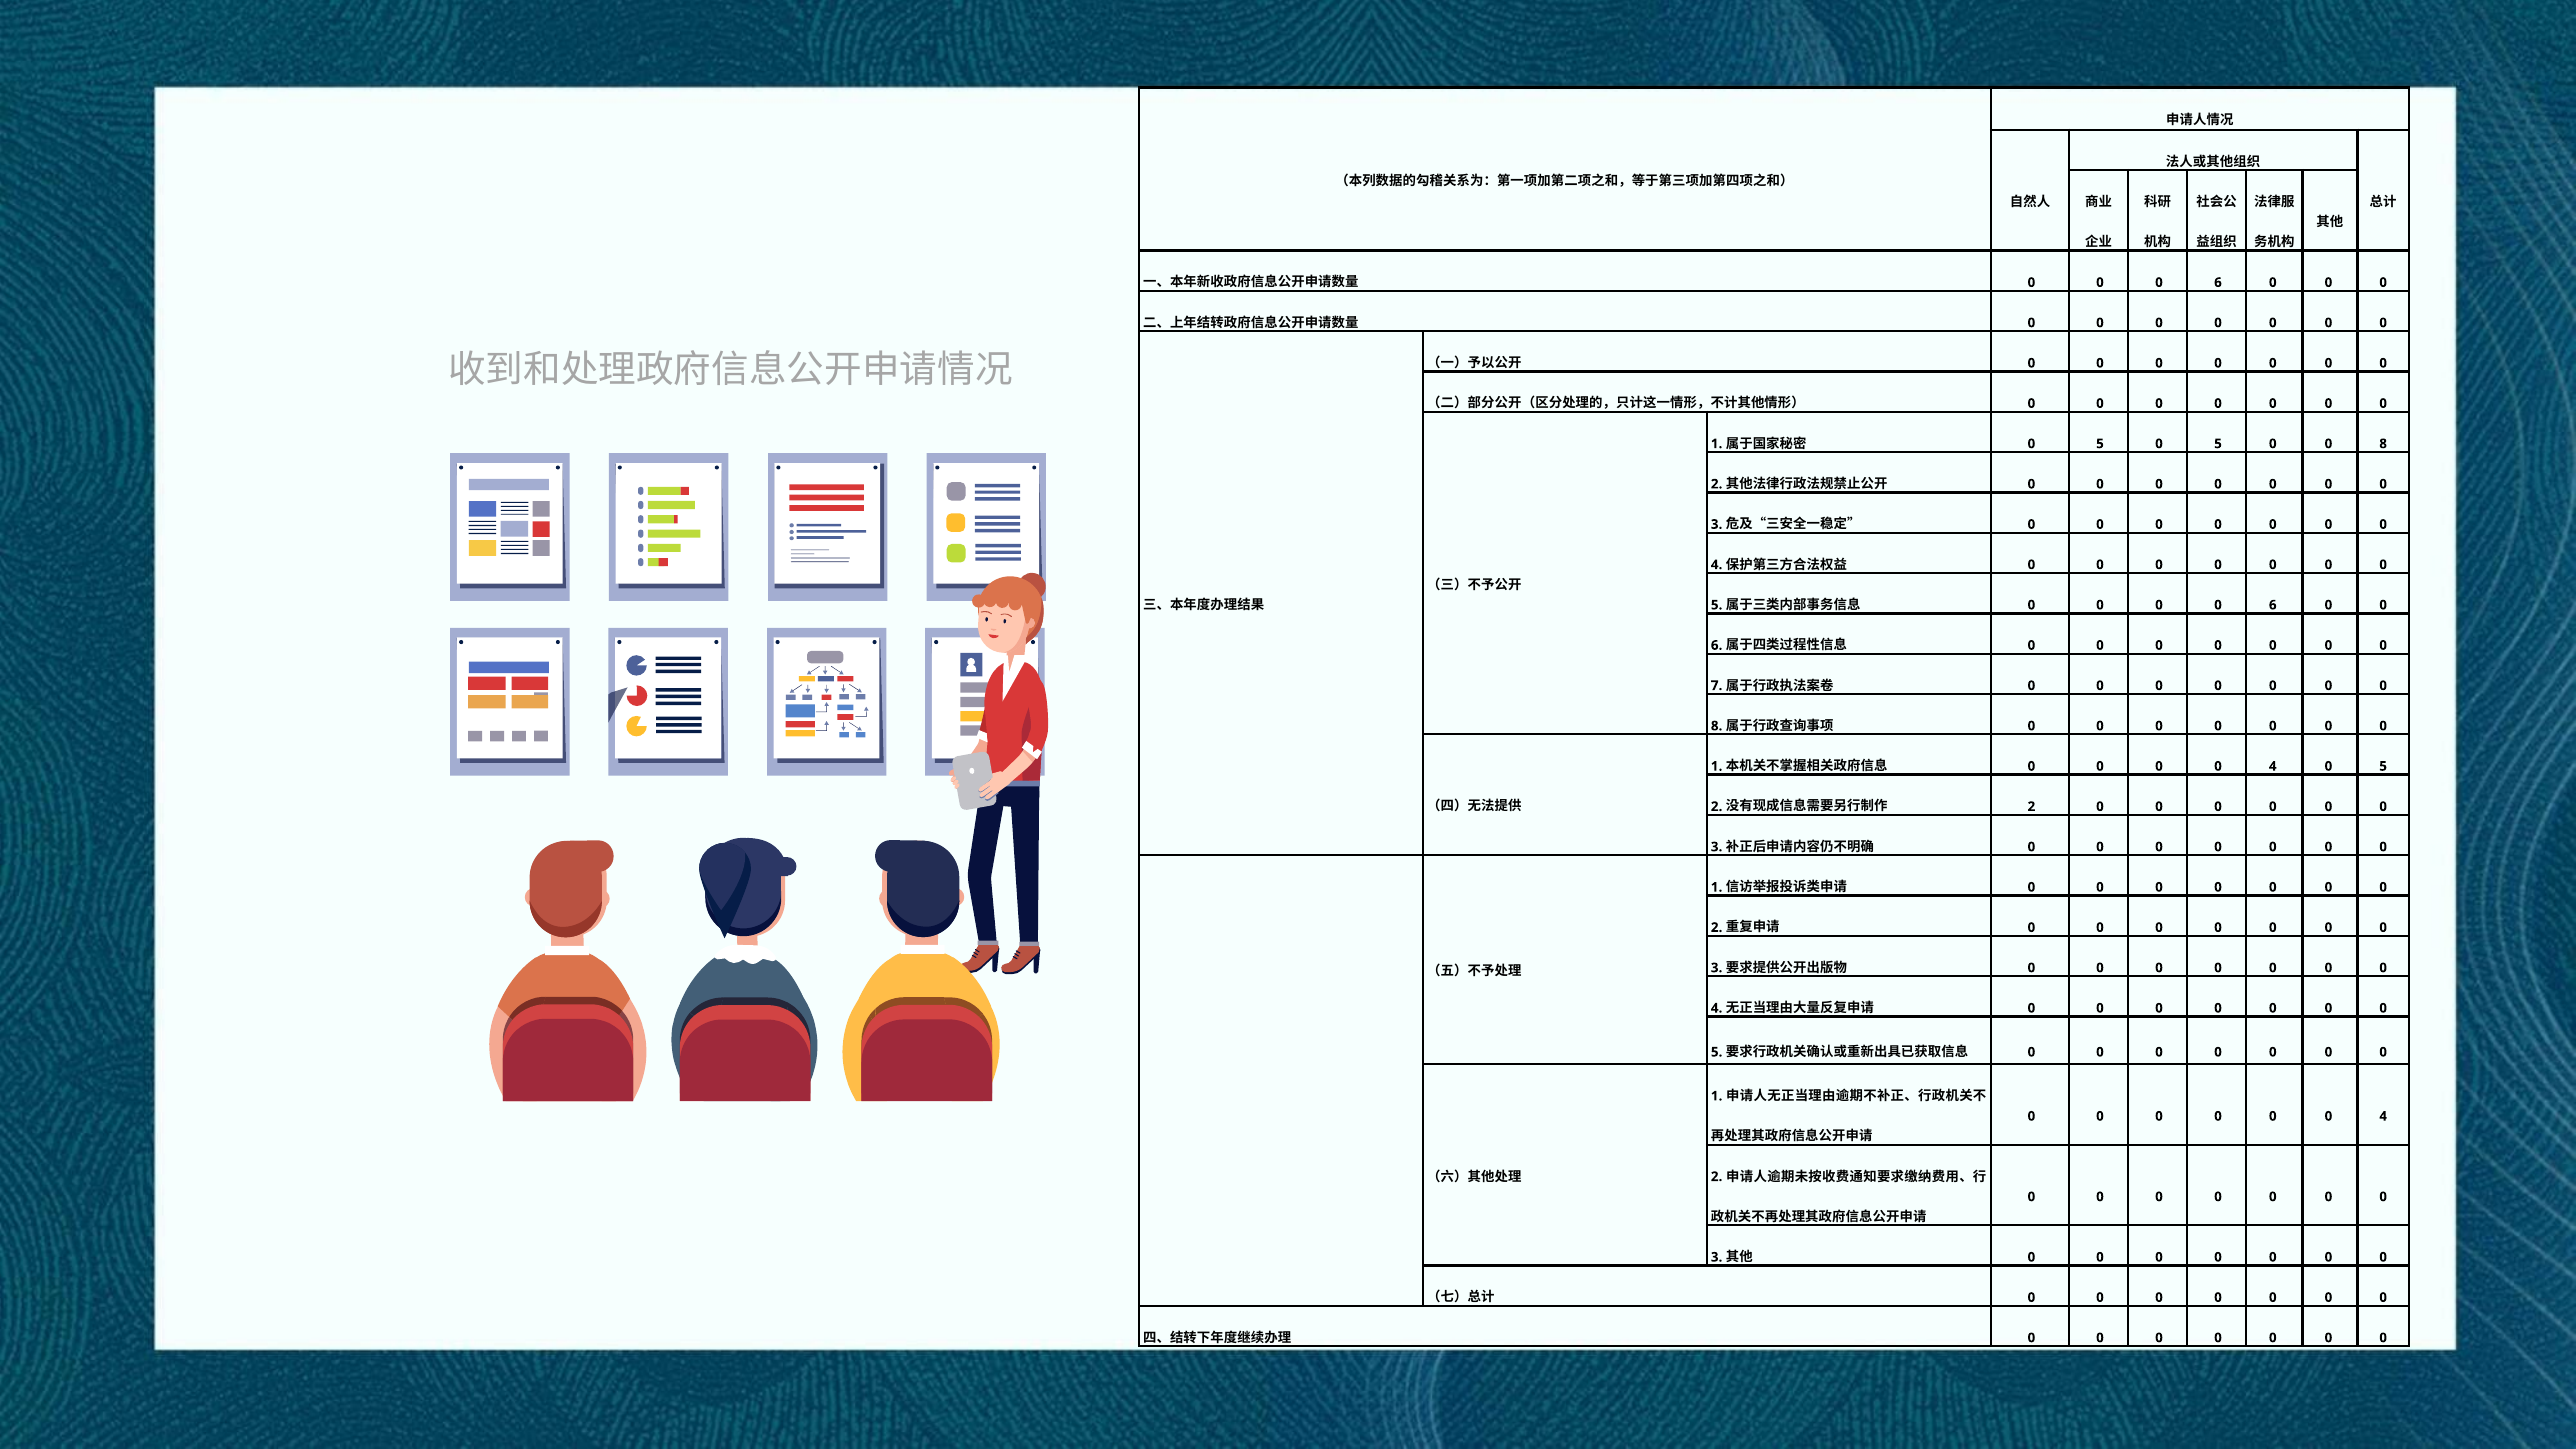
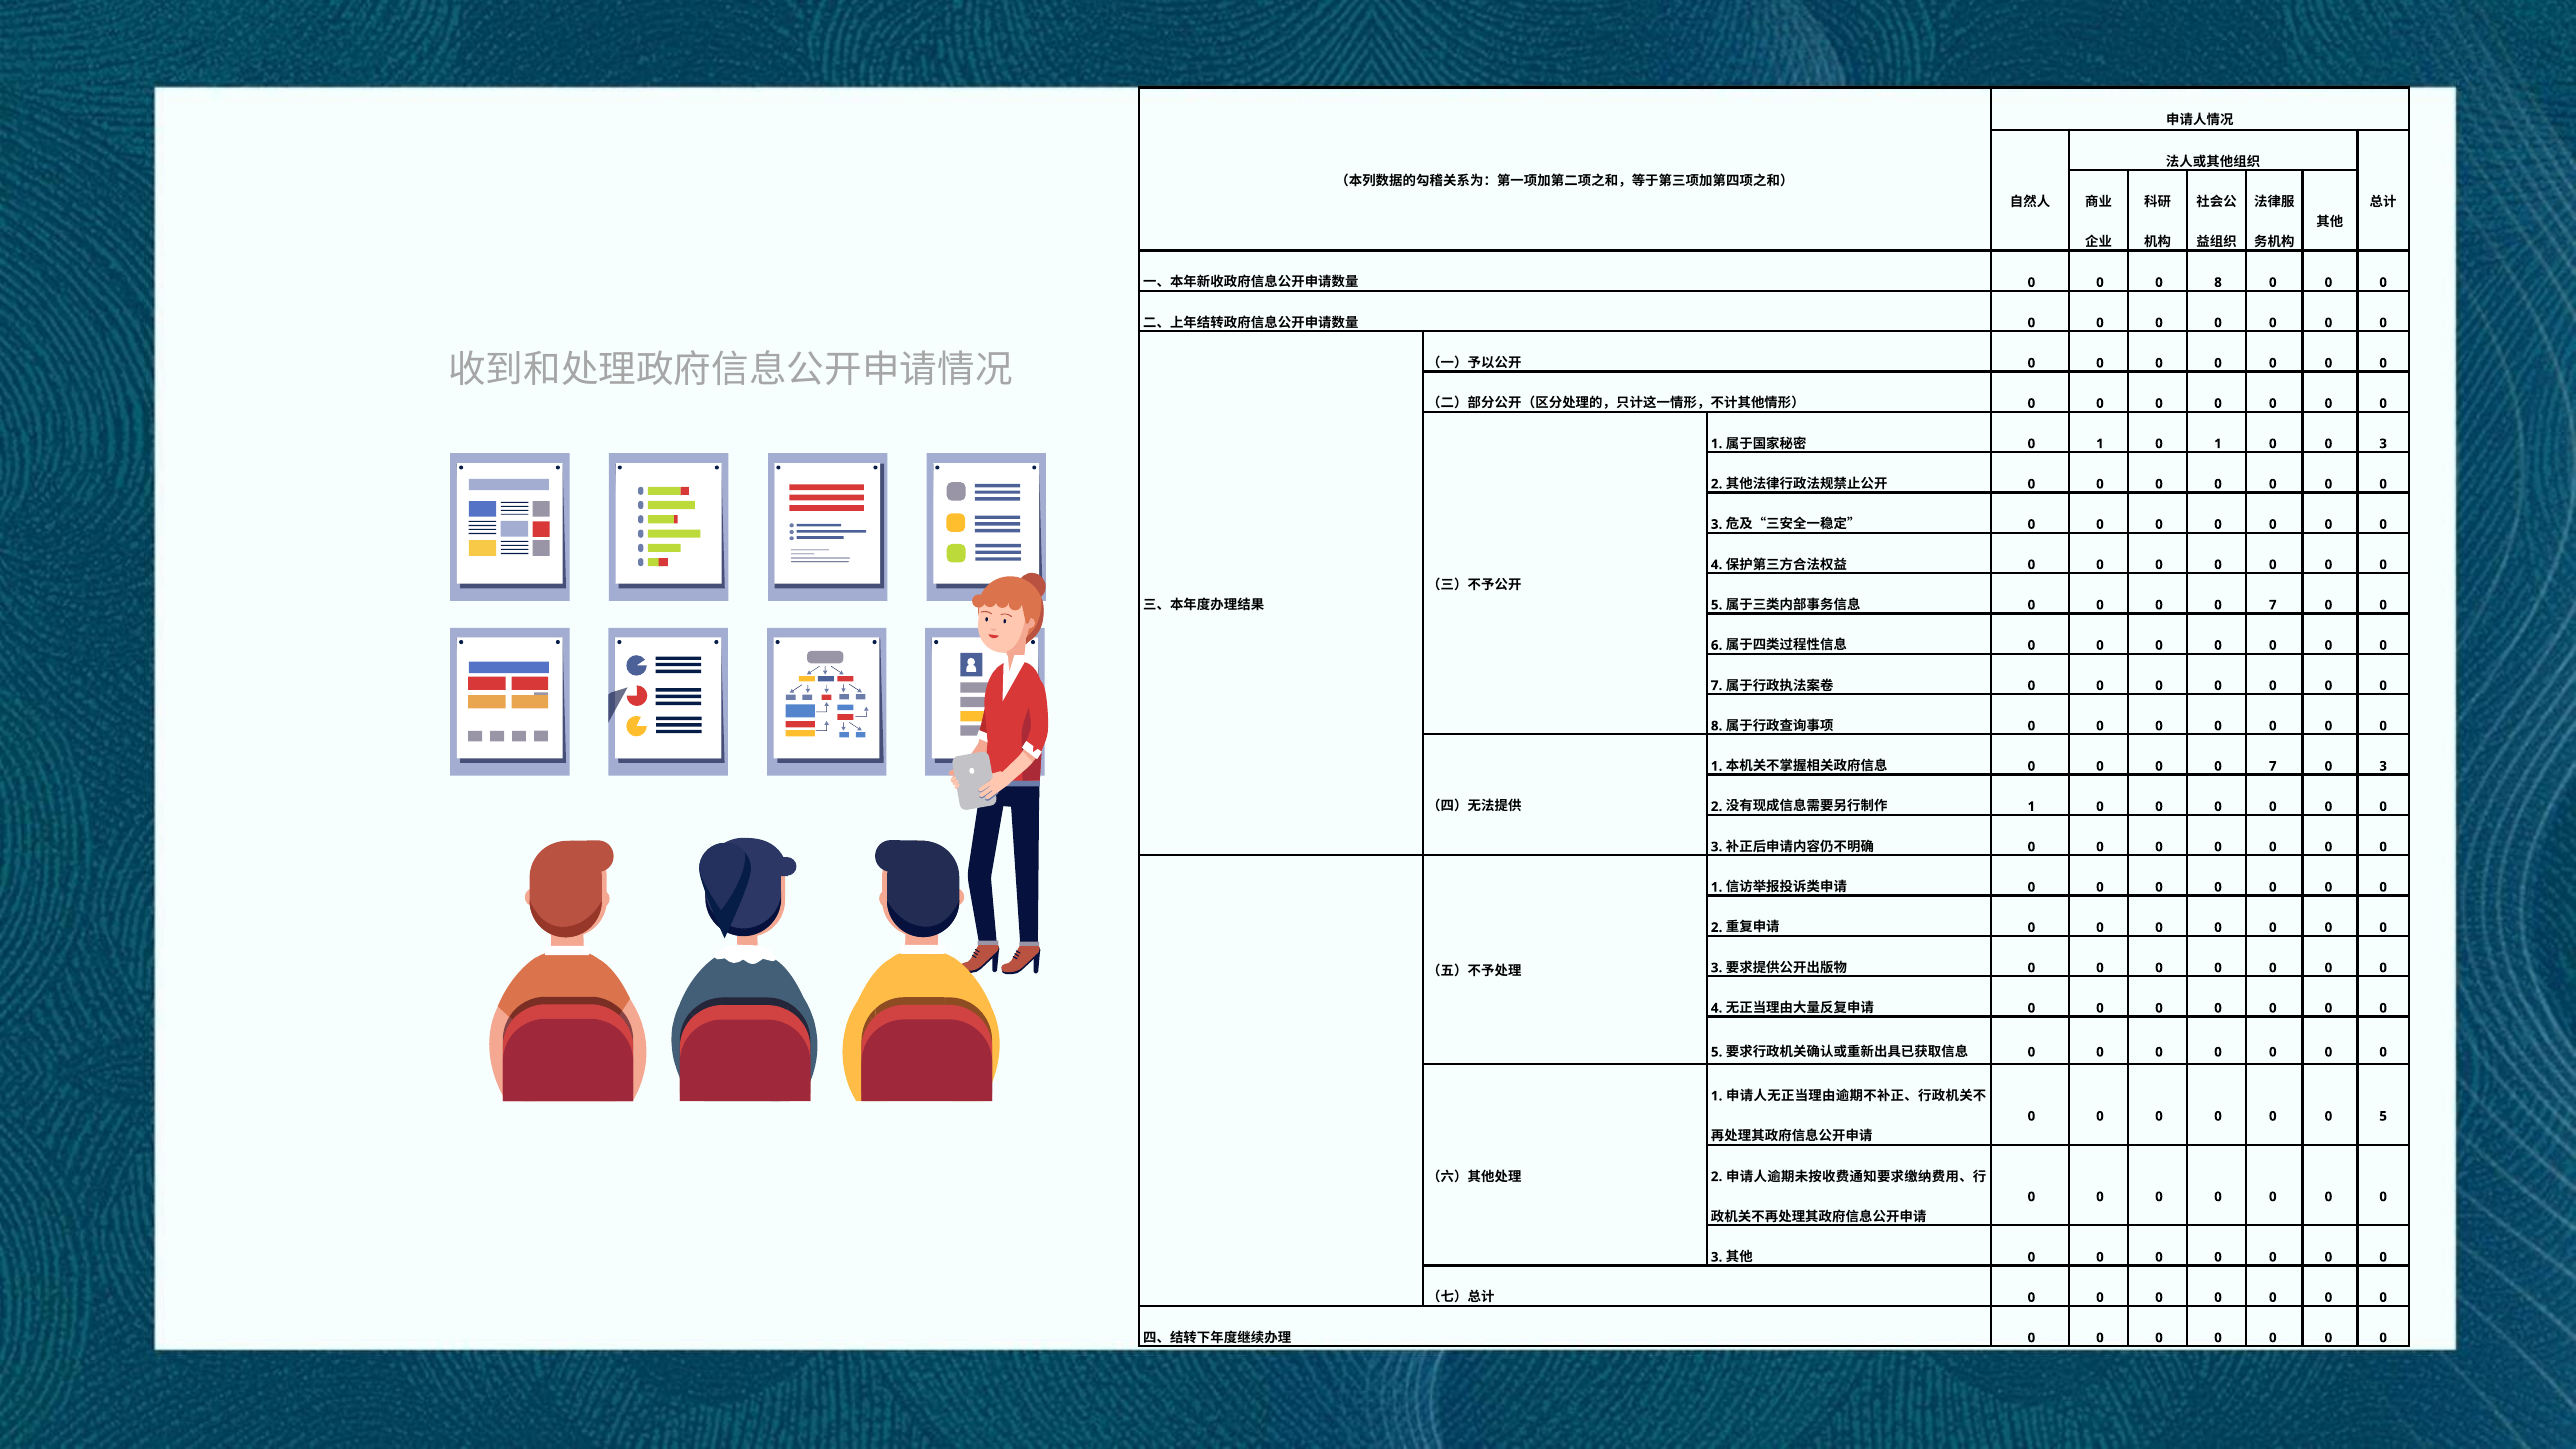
6: 6 -> 8 (2218, 282)
5: 5 -> 1 (2100, 444)
5: 5 -> 1 (2218, 444)
8: 8 -> 3 (2383, 444)
6: 6 -> 7 (2273, 605)
4: 4 -> 7 (2273, 766)
5: 5 -> 3 (2383, 766)
2: 2 -> 1 (2031, 807)
4: 4 -> 5 (2383, 1116)
